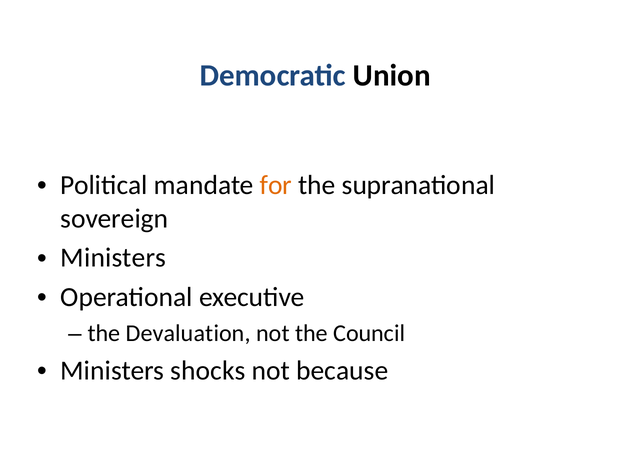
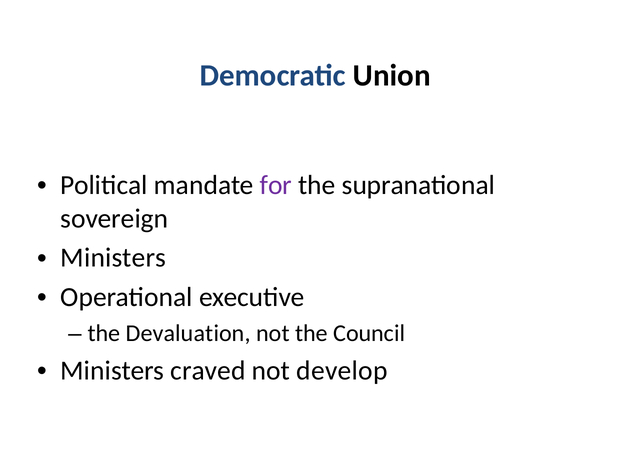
for colour: orange -> purple (276, 185)
shocks: shocks -> craved (208, 371)
because: because -> develop (342, 371)
